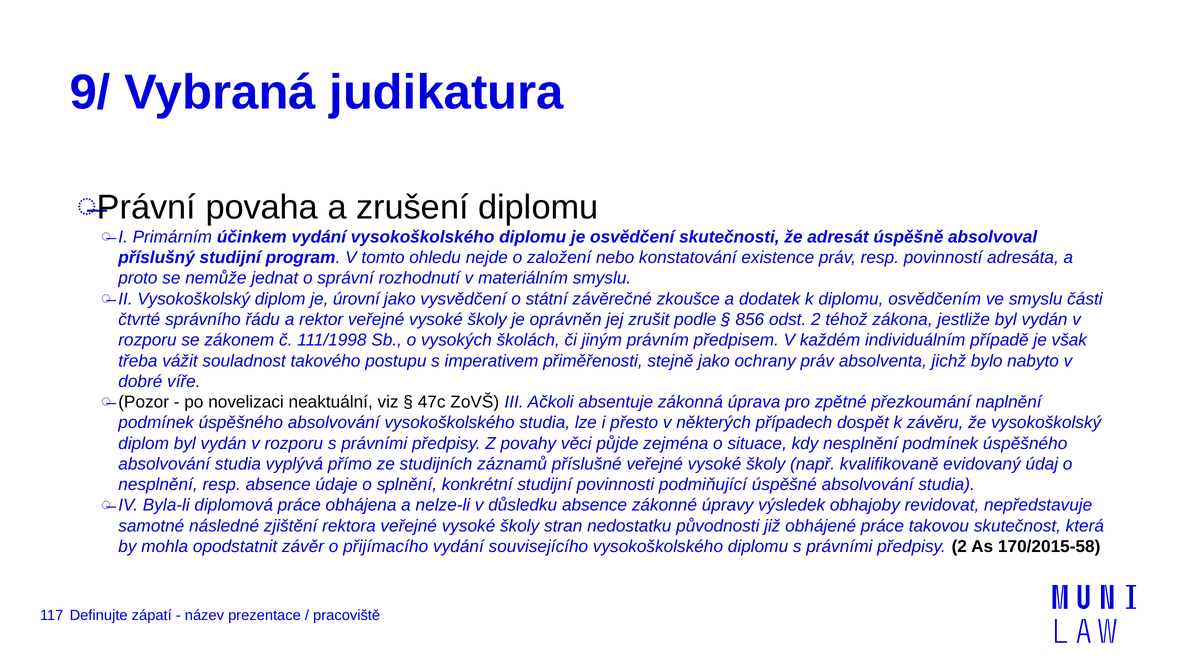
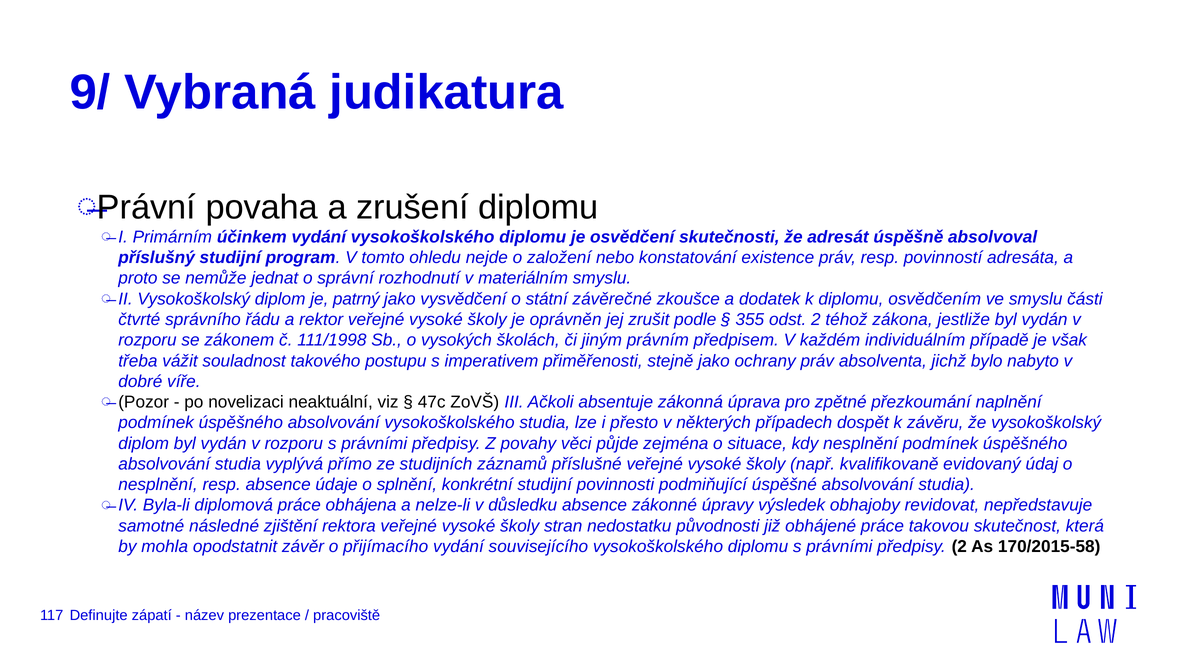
úrovní: úrovní -> patrný (356, 299)
856: 856 -> 355 (750, 320)
